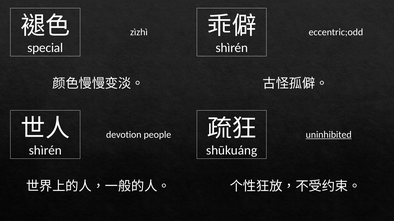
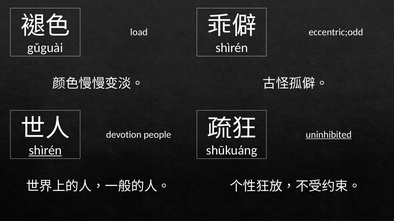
zìzhì: zìzhì -> load (139, 32)
special: special -> gǔguài (45, 48)
shìrén underline: none -> present (45, 151)
